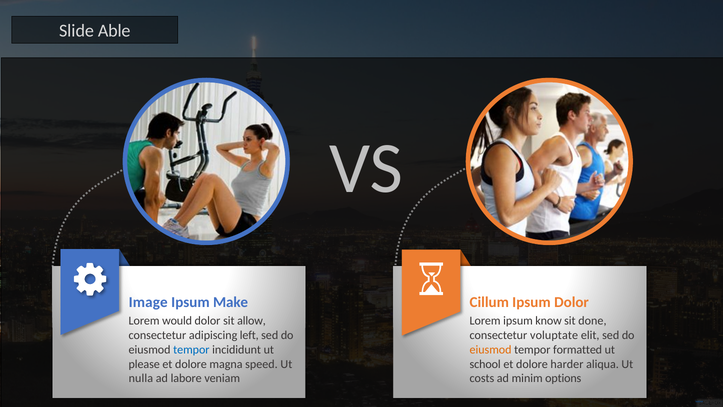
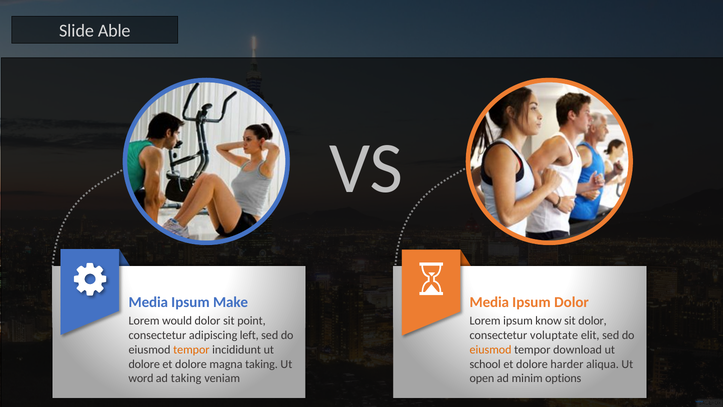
Image: Image -> Media (148, 302)
Cillum: Cillum -> Media (489, 302)
allow: allow -> point (251, 320)
sit done: done -> dolor (593, 320)
tempor colour: blue -> orange (191, 349)
formatted: formatted -> download (578, 349)
please: please -> dolore (144, 364)
magna speed: speed -> taking (262, 364)
nulla: nulla -> word (141, 378)
ad labore: labore -> taking (186, 378)
costs: costs -> open (482, 378)
